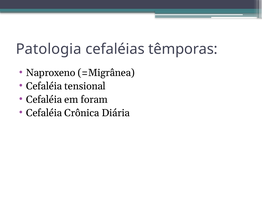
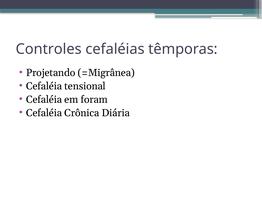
Patologia: Patologia -> Controles (49, 49)
Naproxeno: Naproxeno -> Projetando (51, 73)
